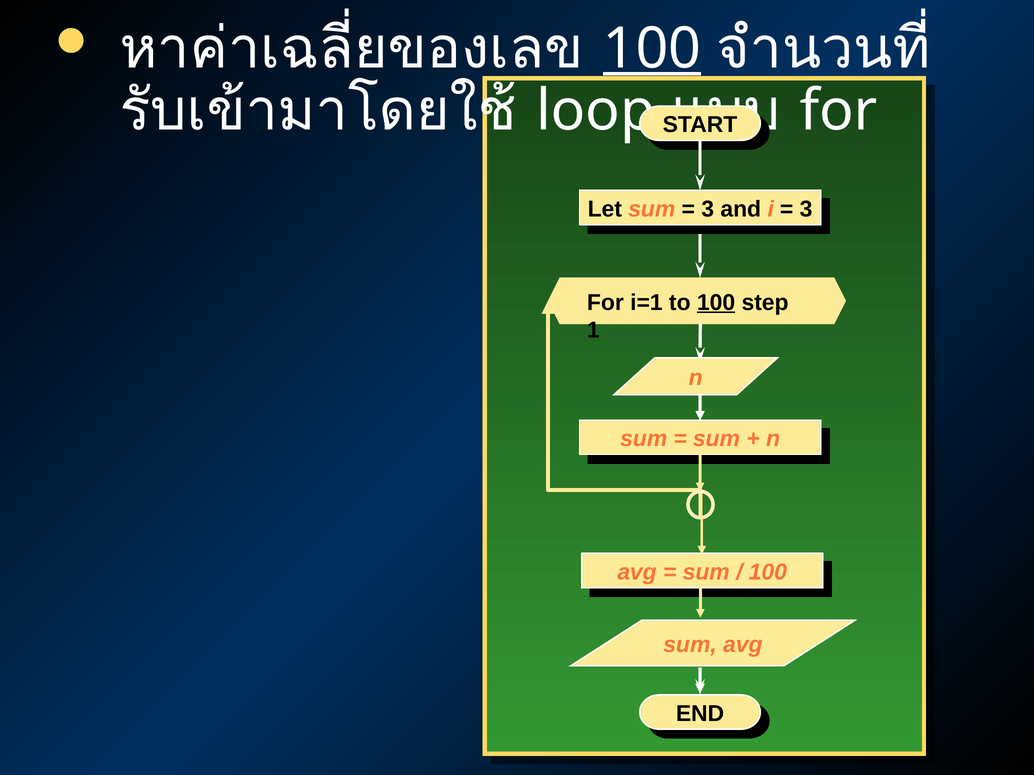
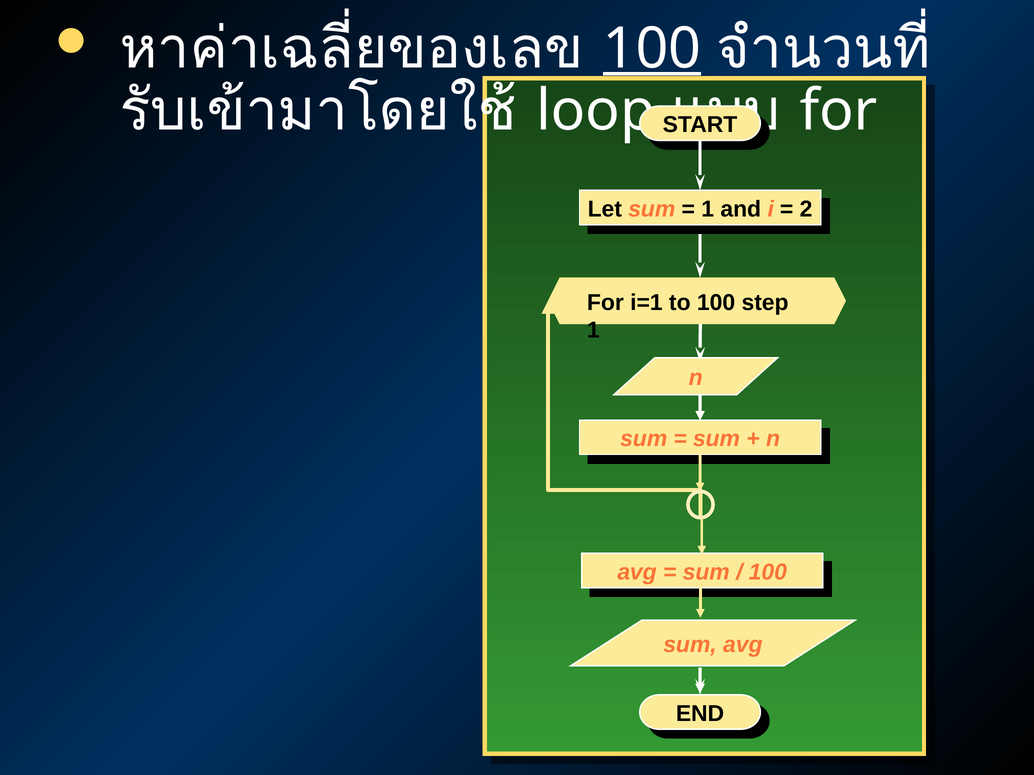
3: 3 -> 1 (708, 209)
3: 3 -> 2 (806, 209)
100 underline: present -> none (716, 303)
